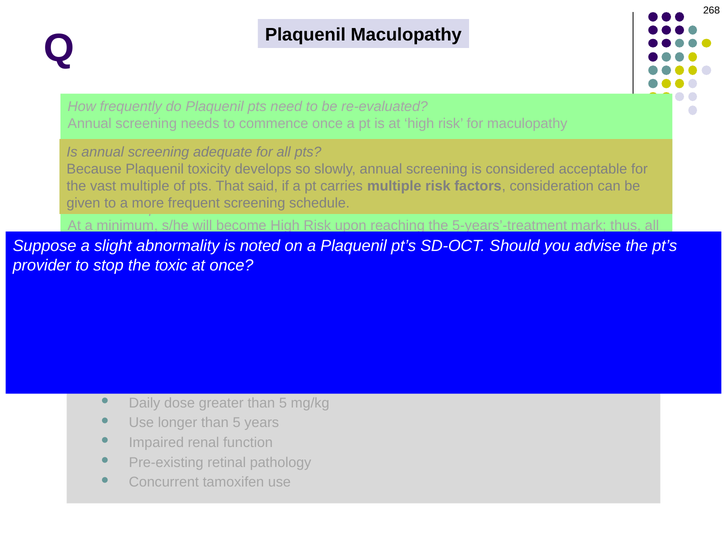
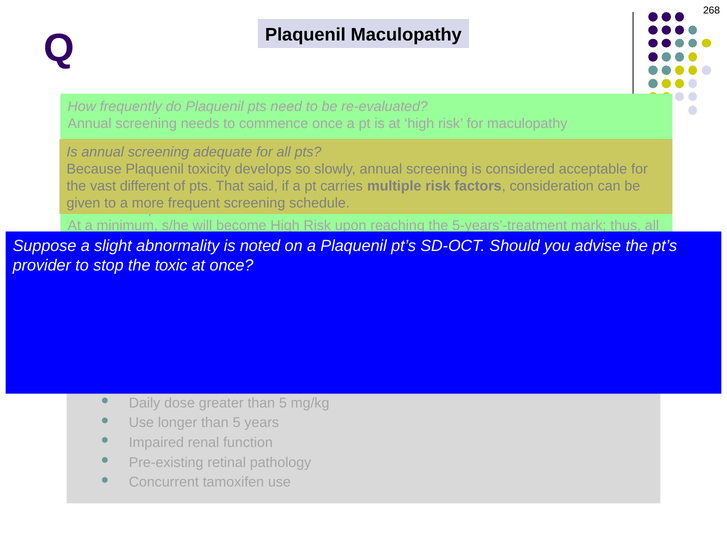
vast multiple: multiple -> different (145, 186)
